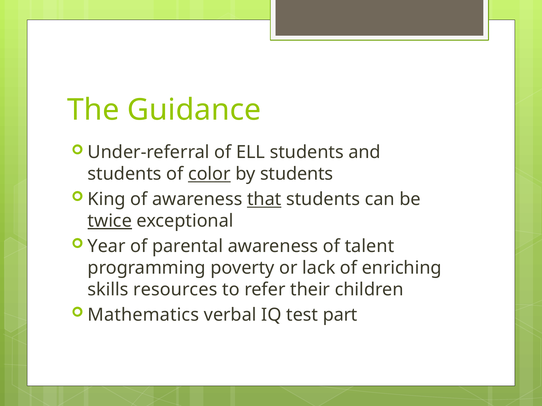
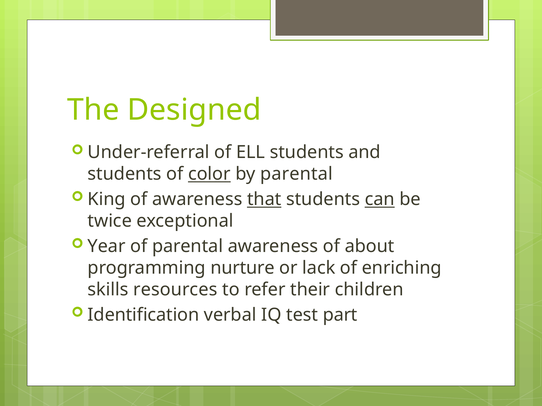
Guidance: Guidance -> Designed (194, 110)
by students: students -> parental (297, 174)
can underline: none -> present (380, 200)
twice underline: present -> none (110, 221)
talent: talent -> about (370, 246)
poverty: poverty -> nurture (243, 268)
Mathematics: Mathematics -> Identification (143, 315)
